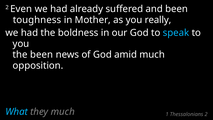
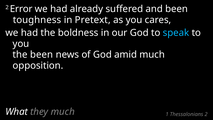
Even: Even -> Error (21, 9)
Mother: Mother -> Pretext (93, 20)
really: really -> cares (158, 20)
What colour: light blue -> white (17, 112)
